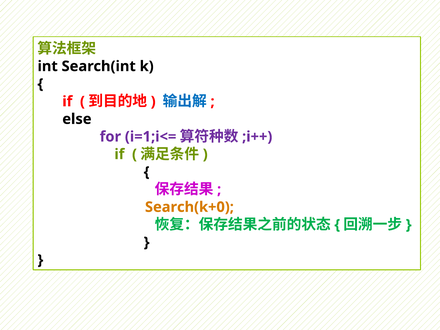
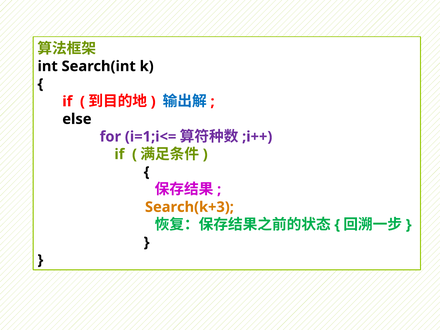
Search(k+0: Search(k+0 -> Search(k+3 (189, 207)
